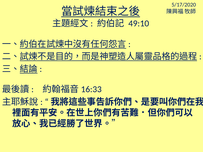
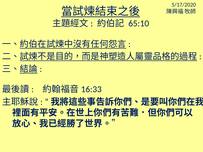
49:10: 49:10 -> 65:10 (139, 23)
